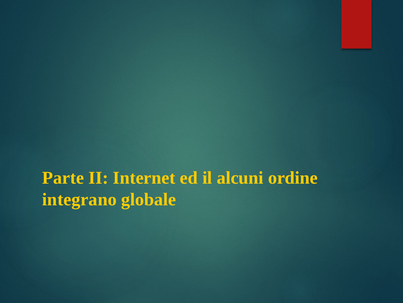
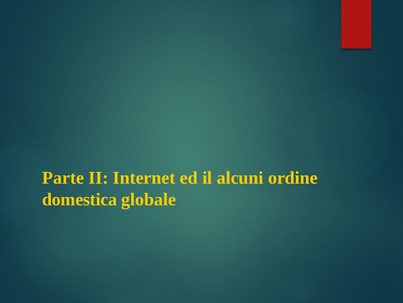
integrano: integrano -> domestica (80, 199)
